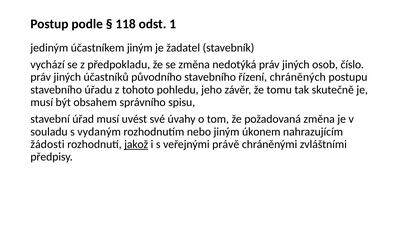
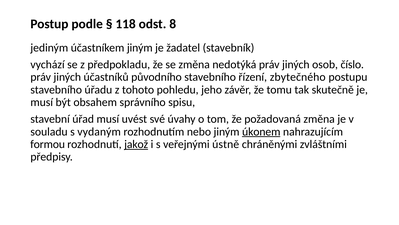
1: 1 -> 8 (173, 24)
chráněných: chráněných -> zbytečného (298, 77)
úkonem underline: none -> present (261, 131)
žádosti: žádosti -> formou (48, 144)
právě: právě -> ústně (226, 144)
